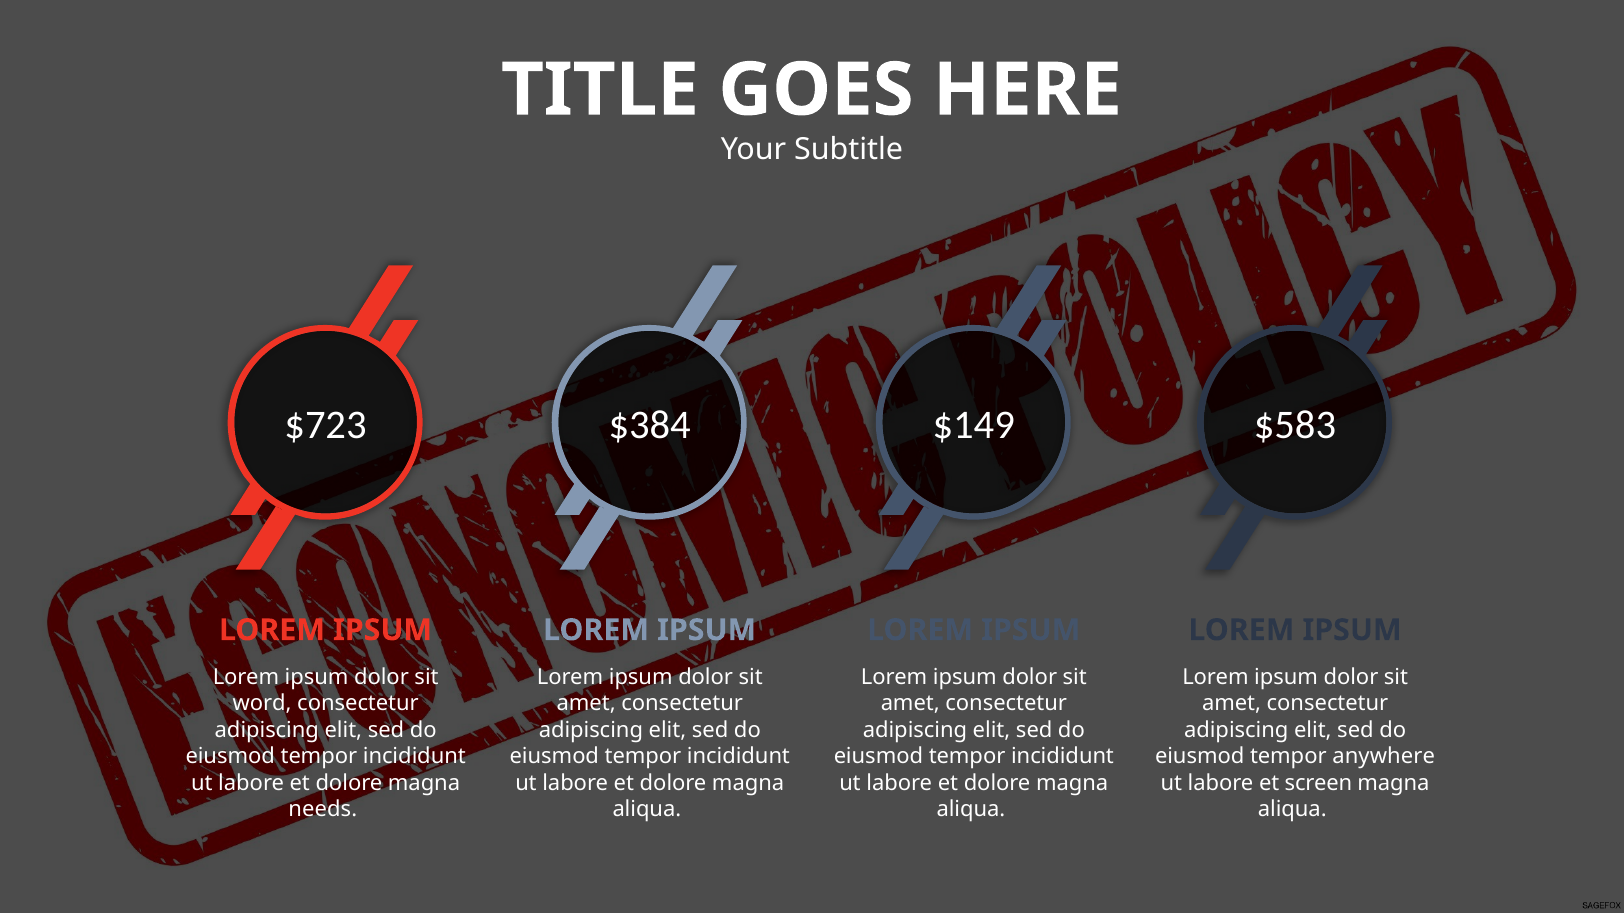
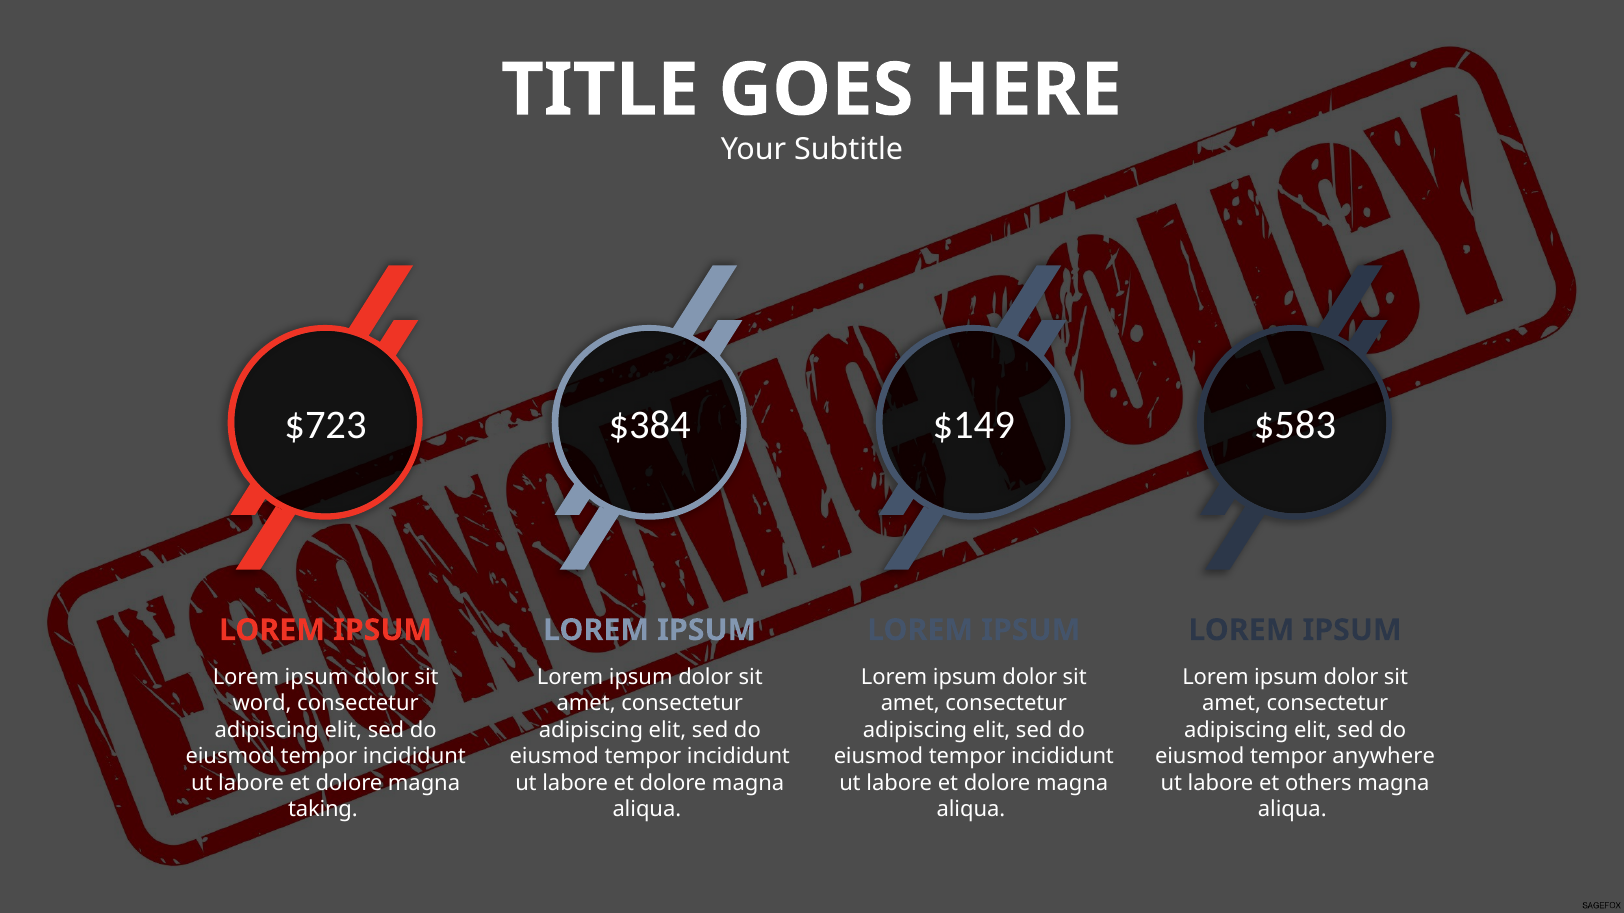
screen: screen -> others (1318, 783)
needs: needs -> taking (323, 810)
